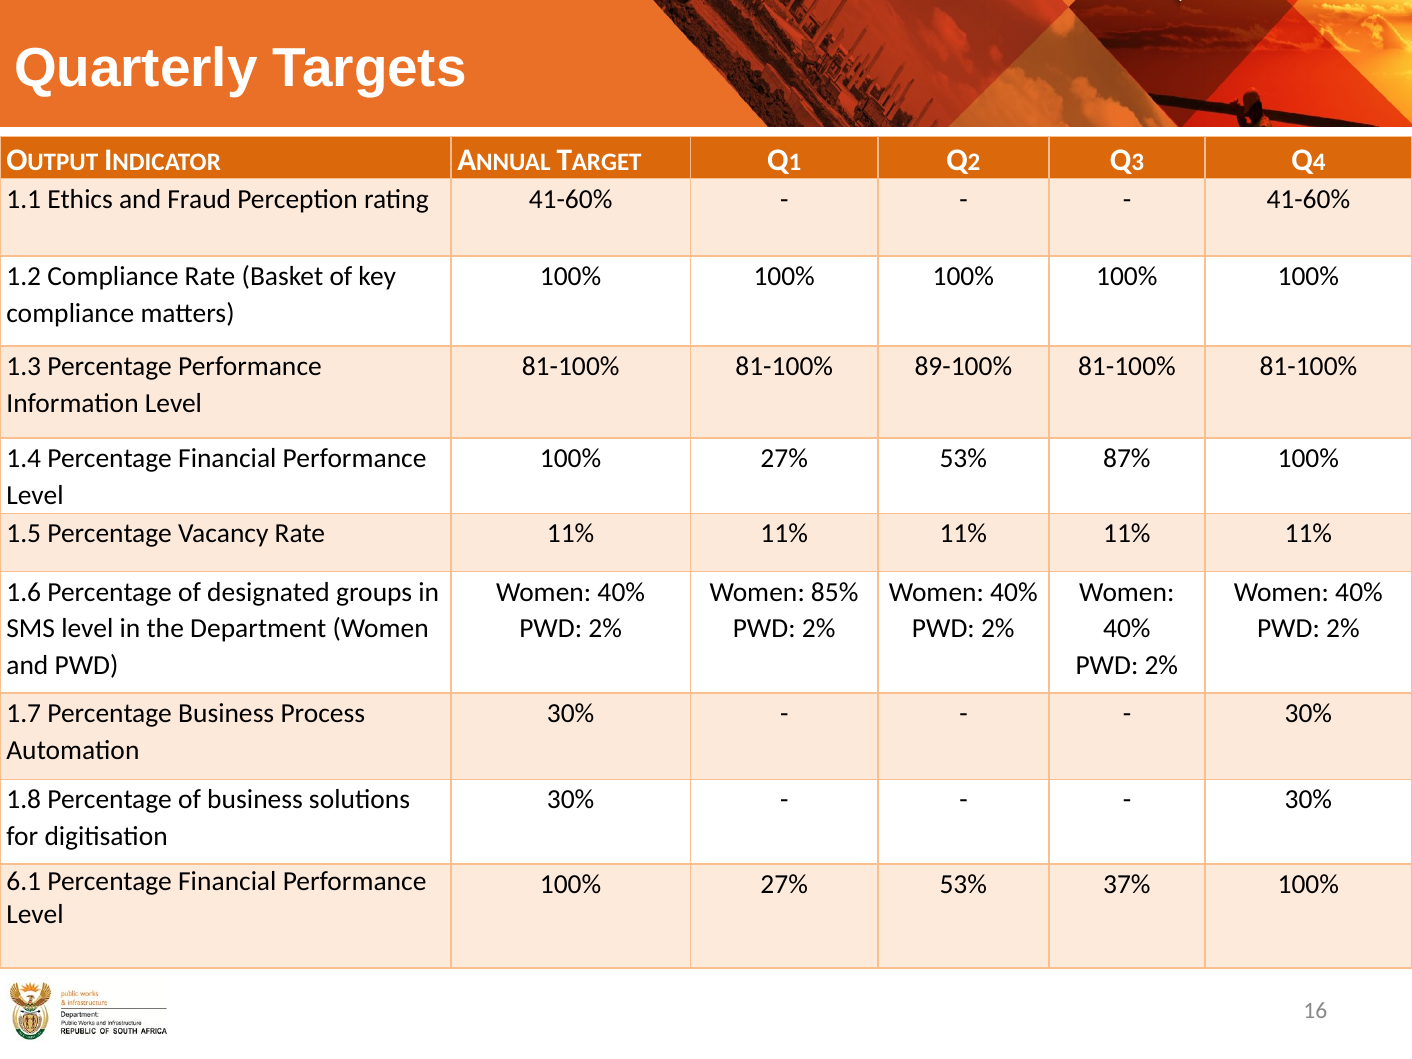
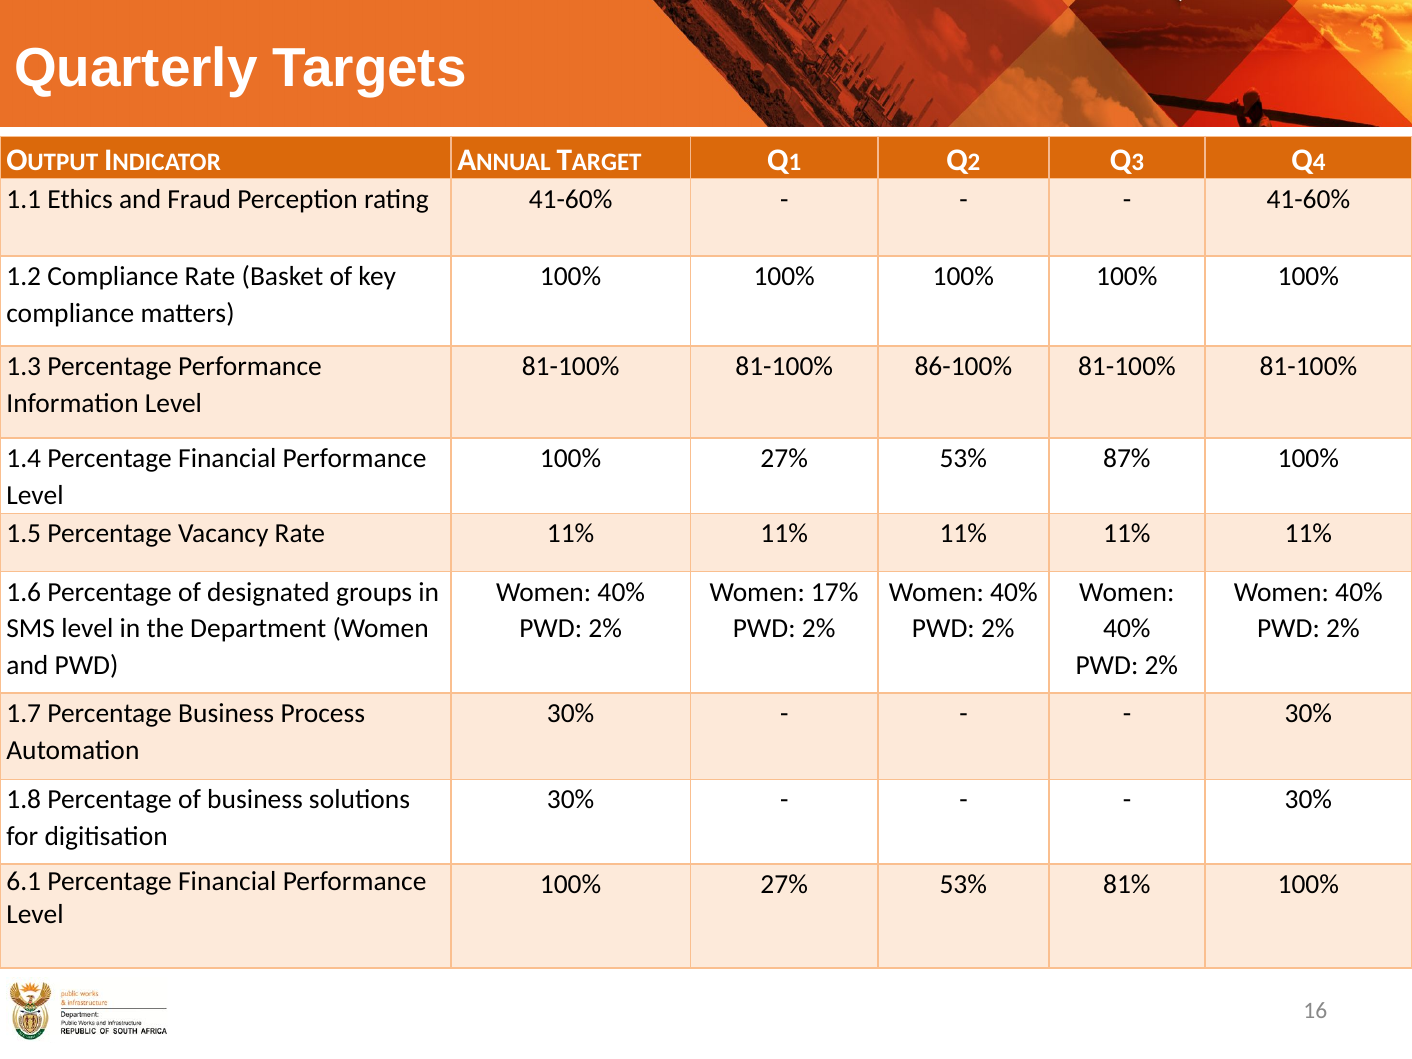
89-100%: 89-100% -> 86-100% (963, 367)
85%: 85% -> 17% (835, 592)
37%: 37% -> 81% (1127, 885)
